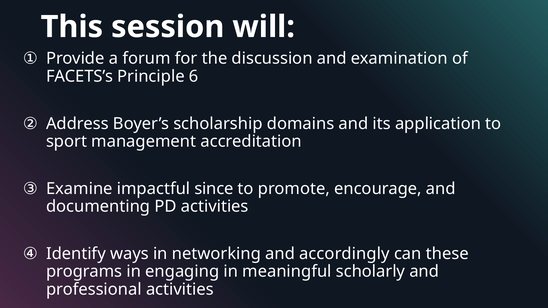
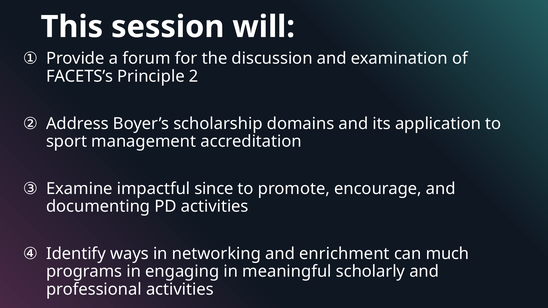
6: 6 -> 2 (194, 76)
accordingly: accordingly -> enrichment (344, 254)
these: these -> much (447, 254)
